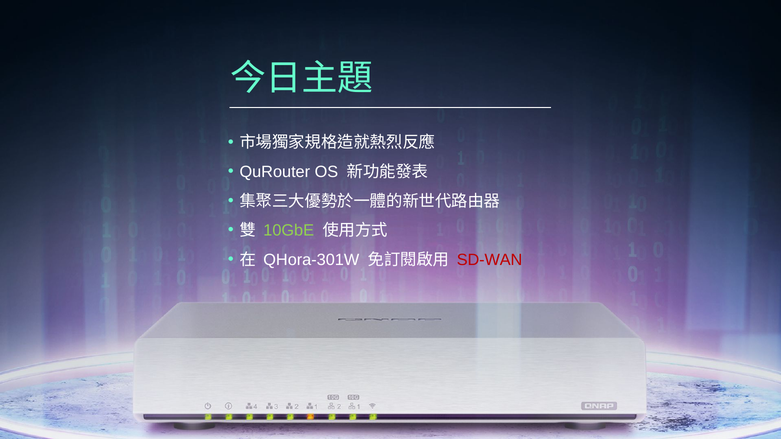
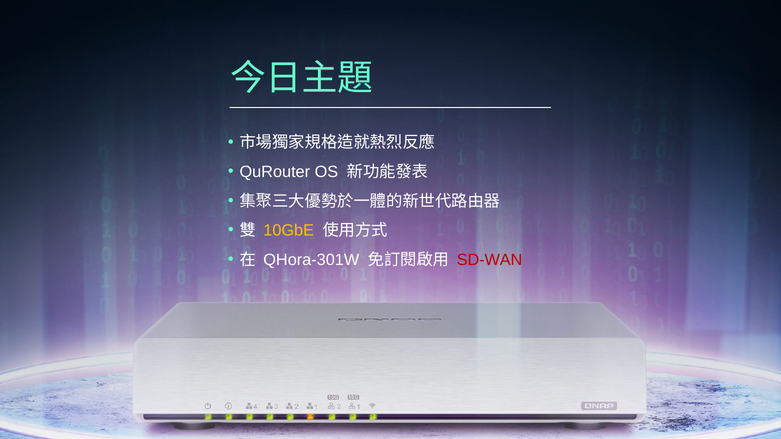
10GbE colour: light green -> yellow (289, 231)
